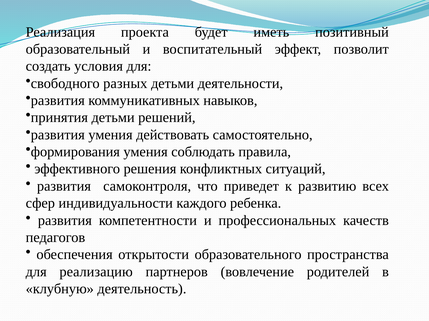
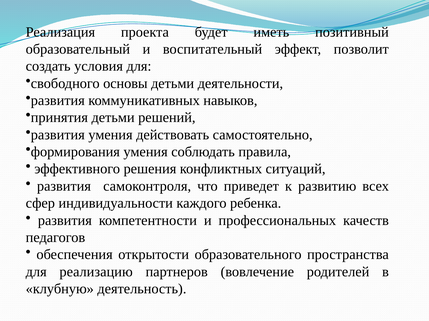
разных: разных -> основы (125, 84)
